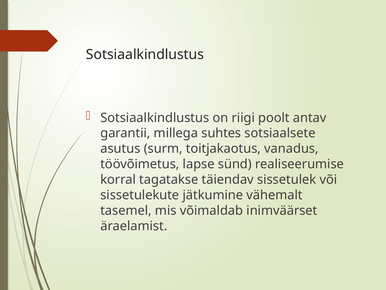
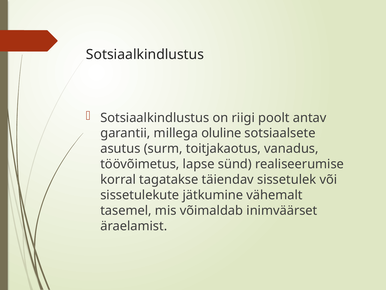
suhtes: suhtes -> oluline (221, 133)
